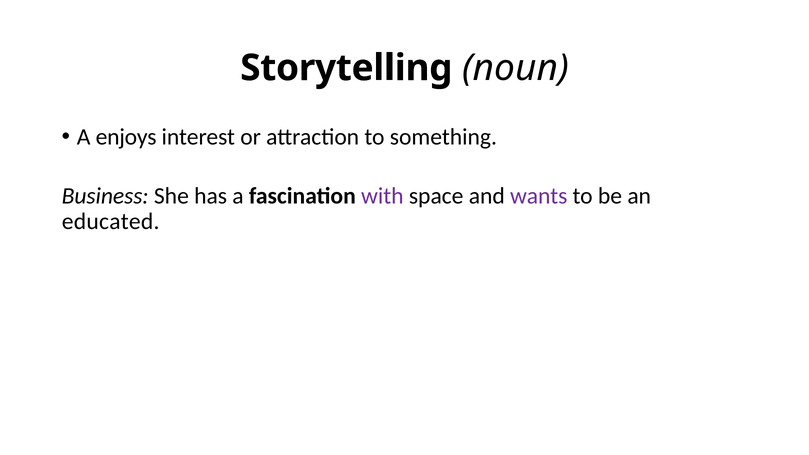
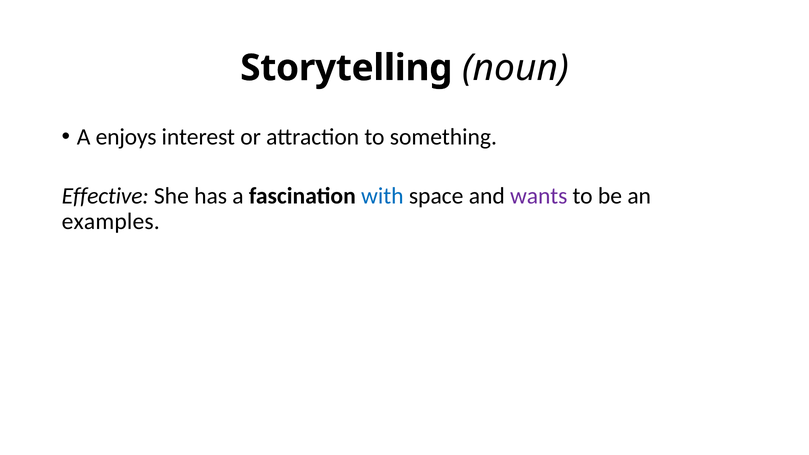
Business: Business -> Effective (105, 196)
with colour: purple -> blue (382, 196)
educated: educated -> examples (111, 222)
